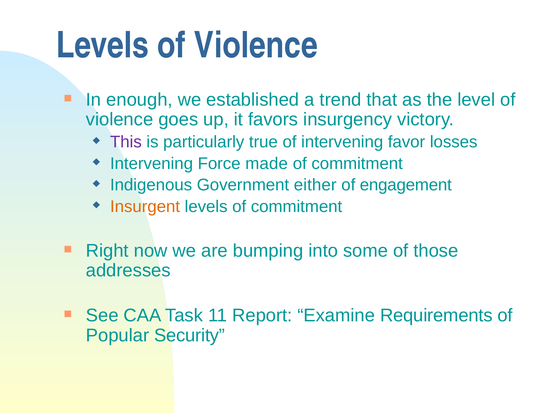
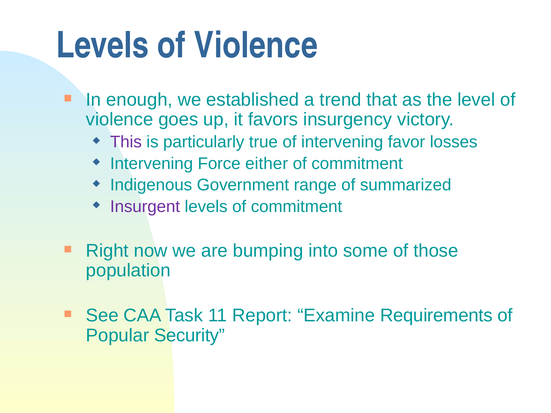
made: made -> either (267, 164)
either: either -> range (315, 185)
engagement: engagement -> summarized (406, 185)
Insurgent colour: orange -> purple (145, 207)
addresses: addresses -> population (128, 271)
